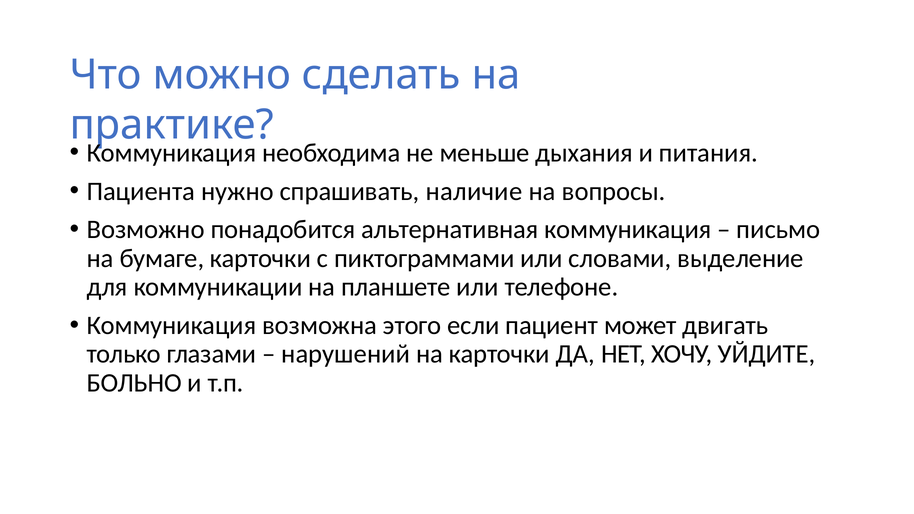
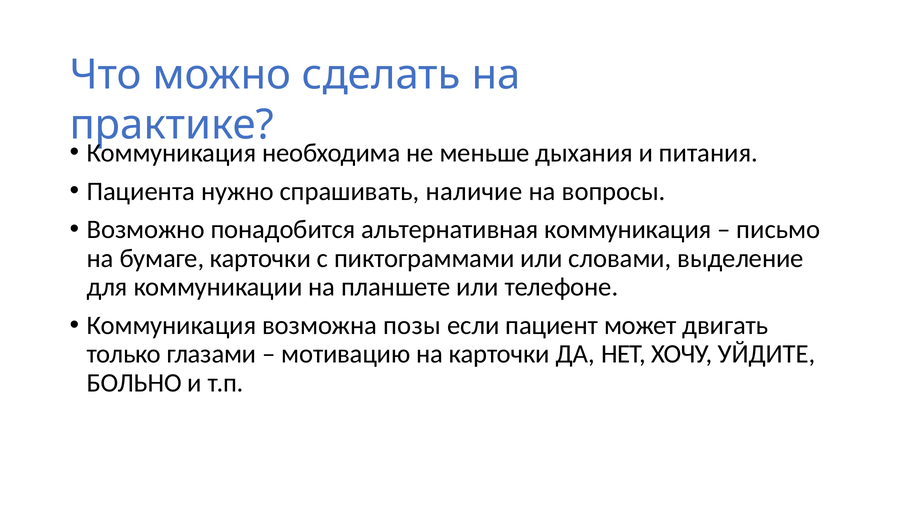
этого: этого -> позы (412, 325)
нарушений: нарушений -> мотивацию (346, 354)
